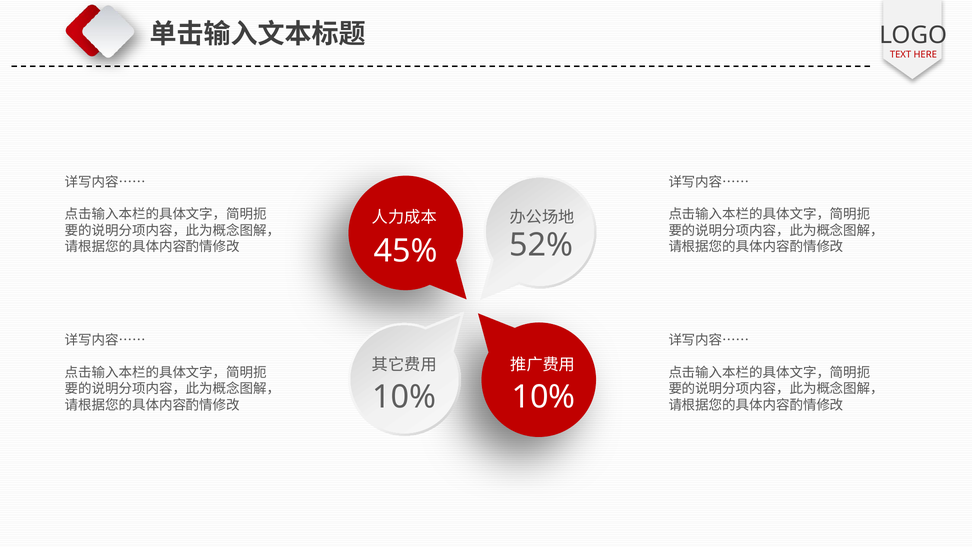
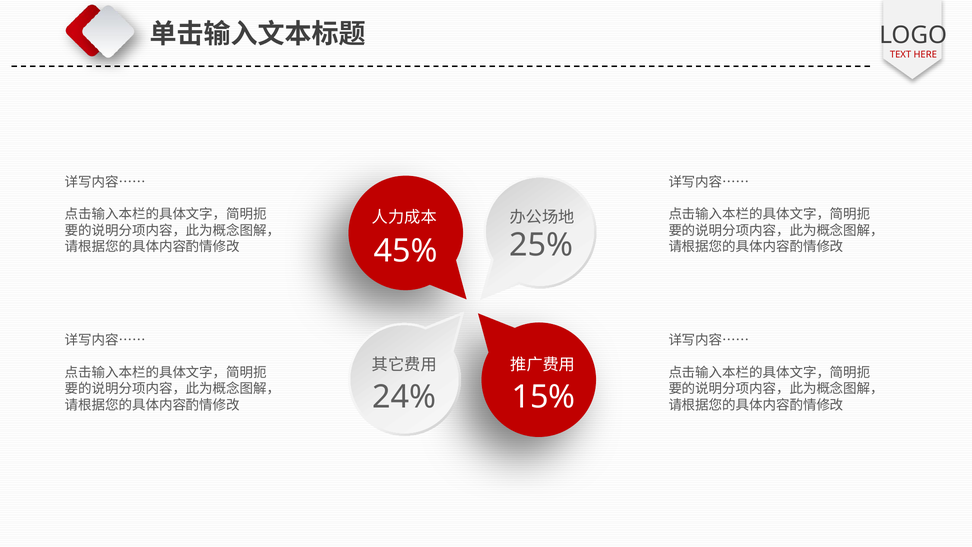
52%: 52% -> 25% (541, 245)
10%: 10% -> 24% (404, 397)
10%: 10% -> 15% (543, 397)
